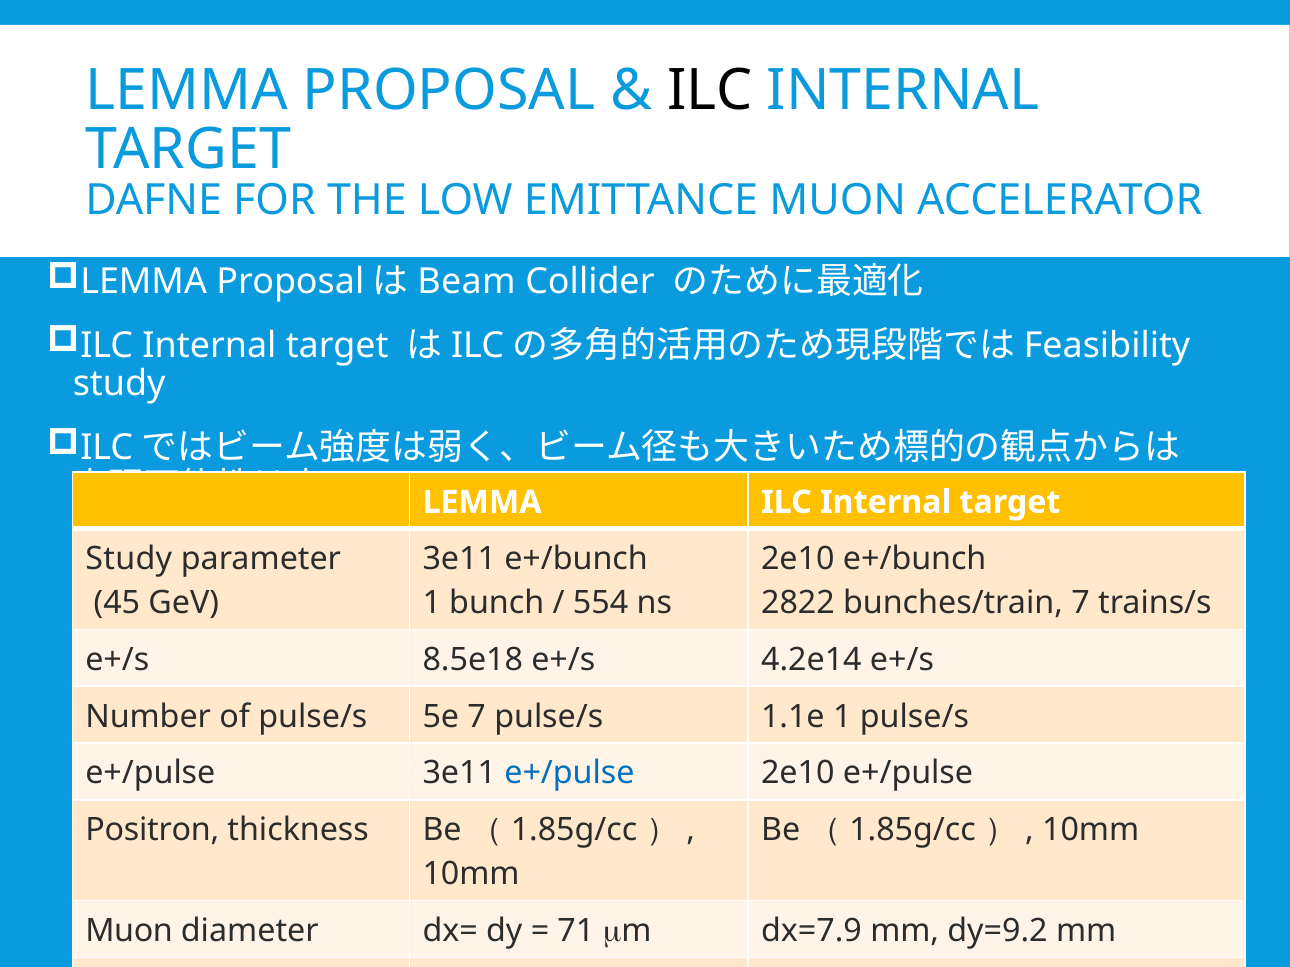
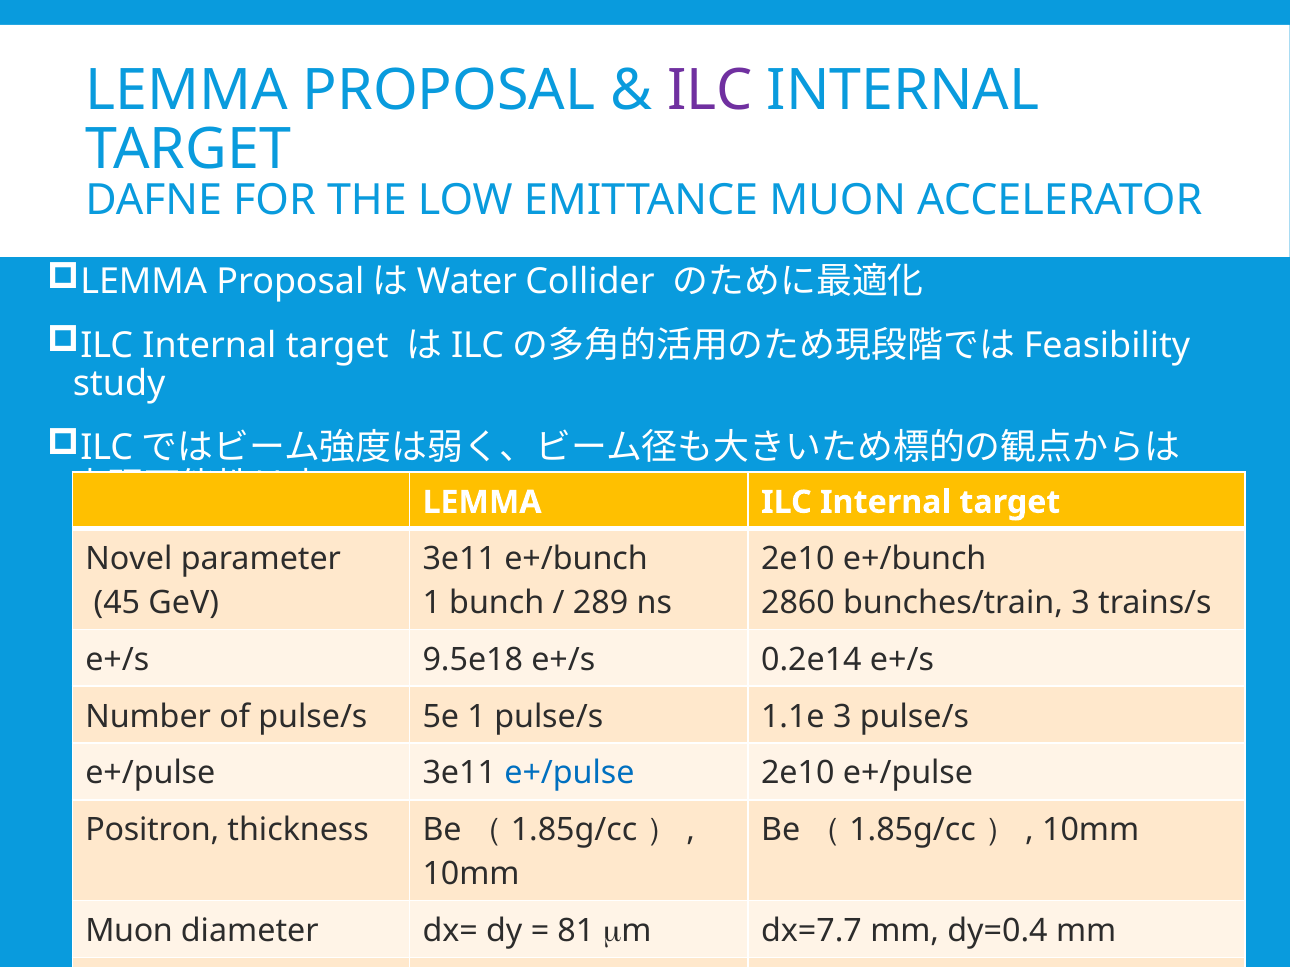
ILC colour: black -> purple (710, 91)
Beam: Beam -> Water (467, 282)
Study: Study -> Novel (129, 559)
554: 554 -> 289 (601, 603)
2822: 2822 -> 2860 (798, 603)
bunches/train 7: 7 -> 3 (1081, 603)
8.5e18: 8.5e18 -> 9.5e18 (473, 660)
4.2e14: 4.2e14 -> 0.2e14 (811, 660)
5e 7: 7 -> 1 (477, 717)
1.1e 1: 1 -> 3 (842, 717)
71: 71 -> 81 (576, 931)
dx=7.9: dx=7.9 -> dx=7.7 (812, 931)
dy=9.2: dy=9.2 -> dy=0.4 (998, 931)
